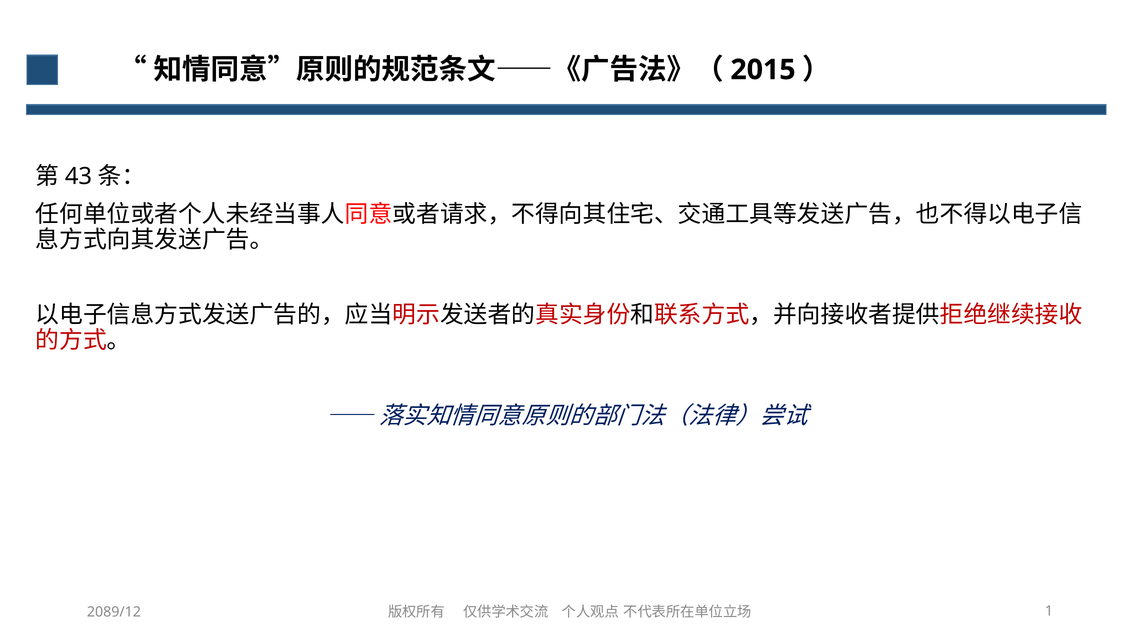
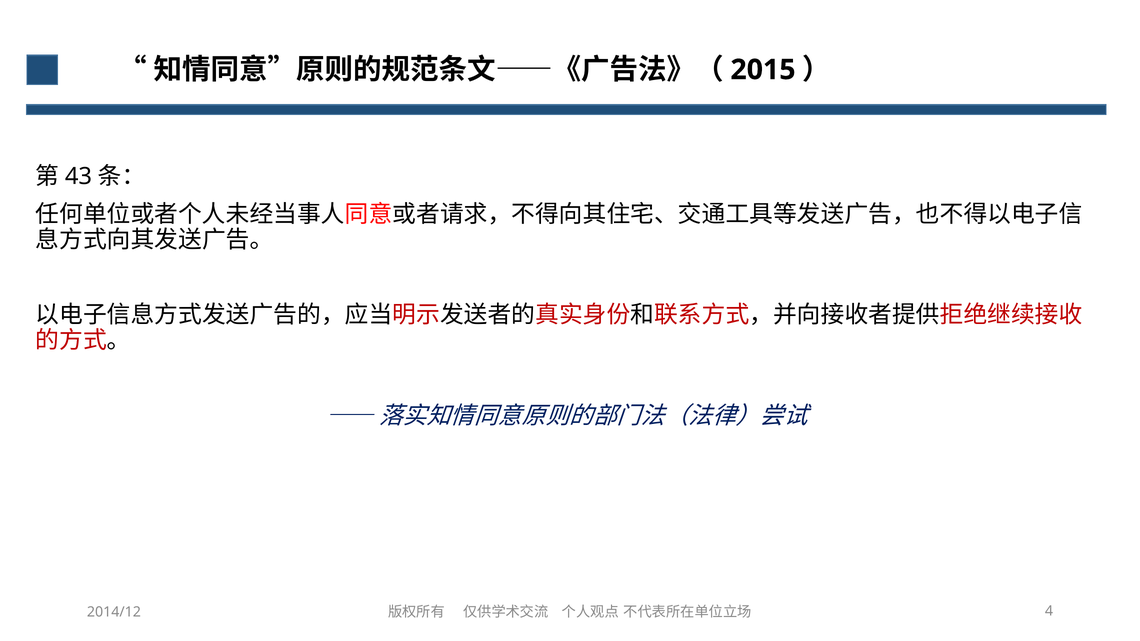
2089/12: 2089/12 -> 2014/12 (114, 612)
1: 1 -> 4 (1049, 611)
